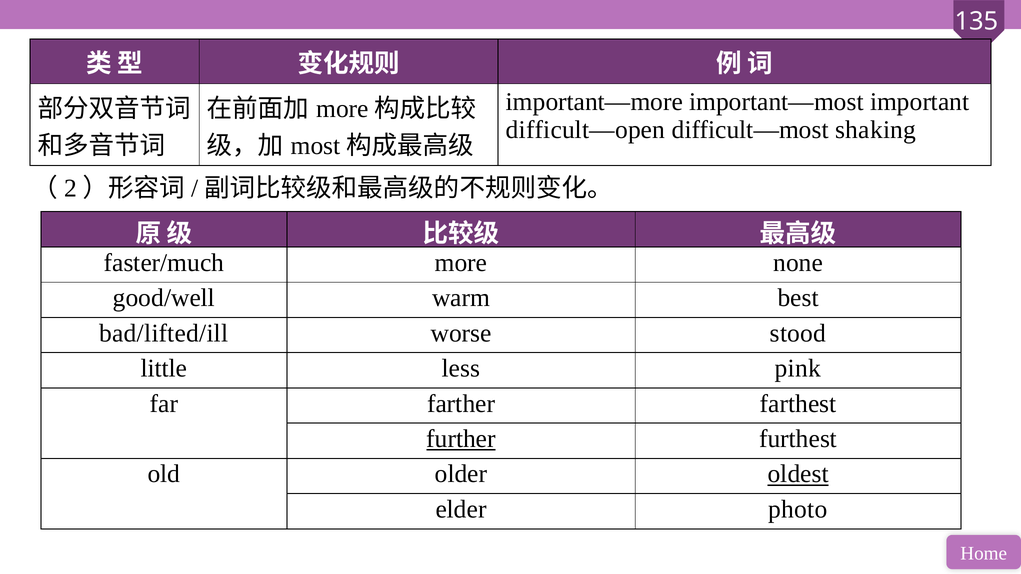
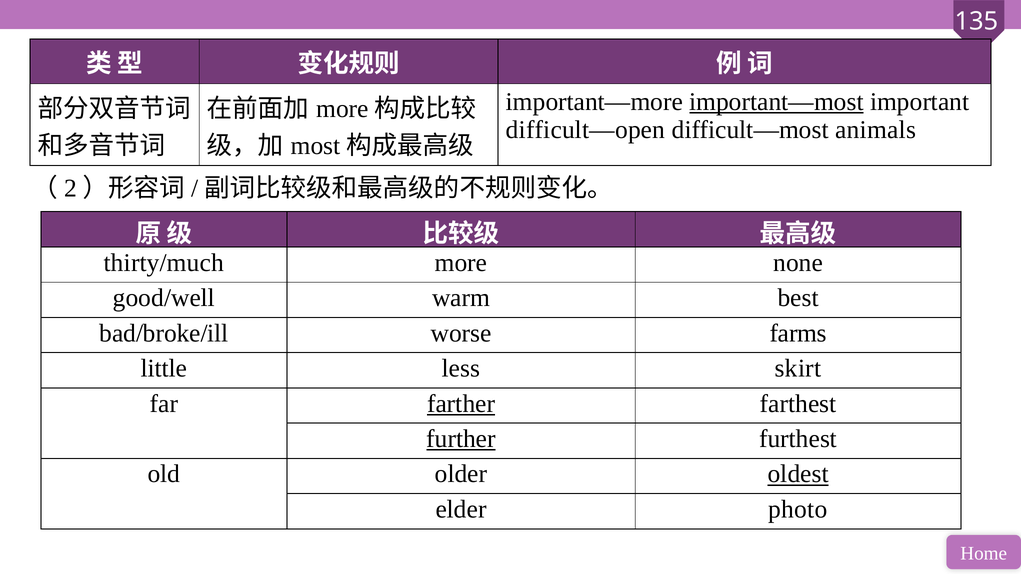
important—most underline: none -> present (776, 102)
shaking: shaking -> animals (876, 130)
faster/much: faster/much -> thirty/much (164, 263)
bad/lifted/ill: bad/lifted/ill -> bad/broke/ill (164, 333)
stood: stood -> farms (798, 333)
pink: pink -> skirt (798, 369)
farther underline: none -> present (461, 404)
